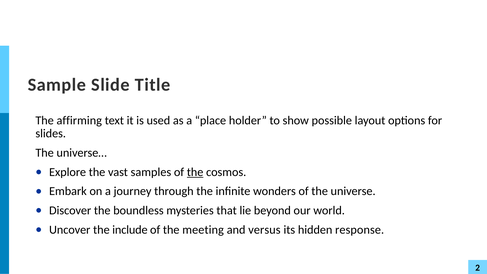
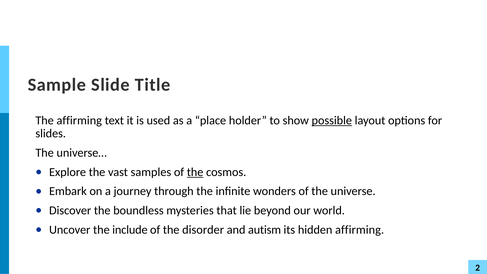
possible underline: none -> present (332, 120)
meeting: meeting -> disorder (203, 230)
versus: versus -> autism (265, 230)
hidden response: response -> affirming (360, 230)
